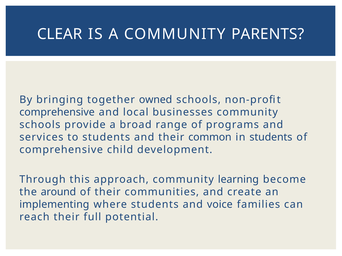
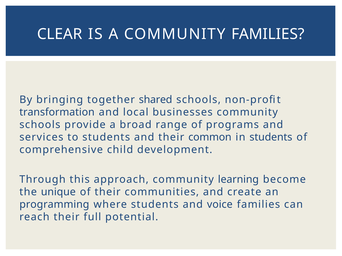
COMMUNITY PARENTS: PARENTS -> FAMILIES (268, 34)
owned: owned -> shared (156, 100)
comprehensive: comprehensive -> transformation (57, 112)
around: around -> unique (58, 192)
implementing: implementing -> programming (54, 205)
